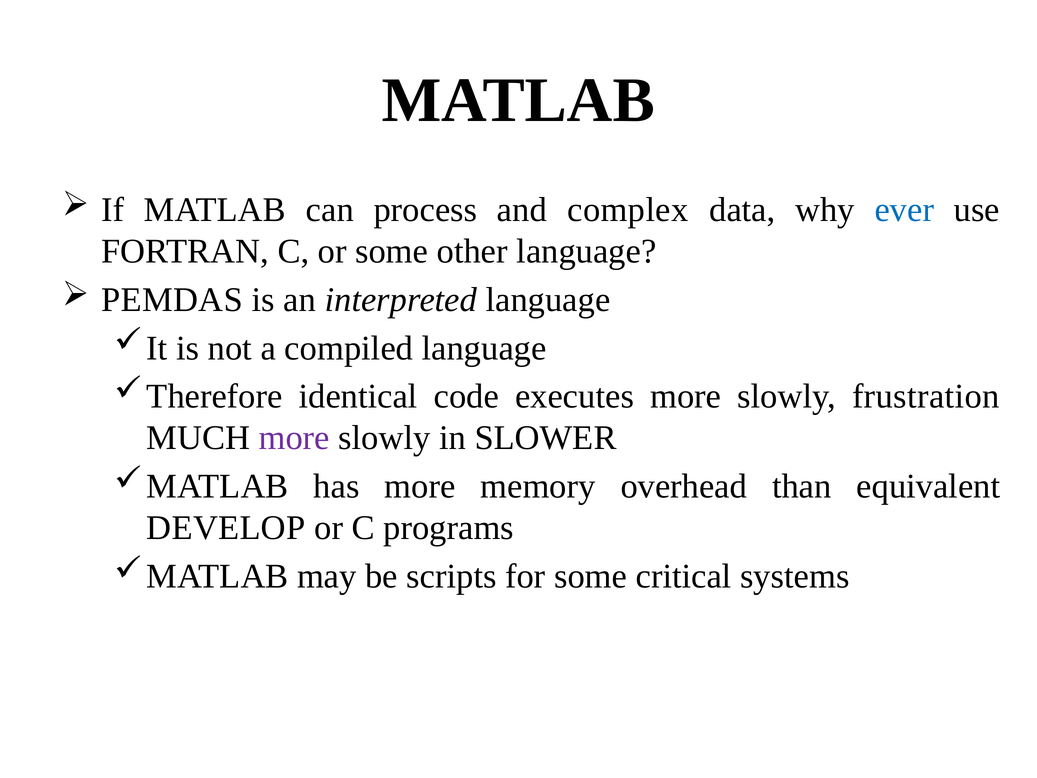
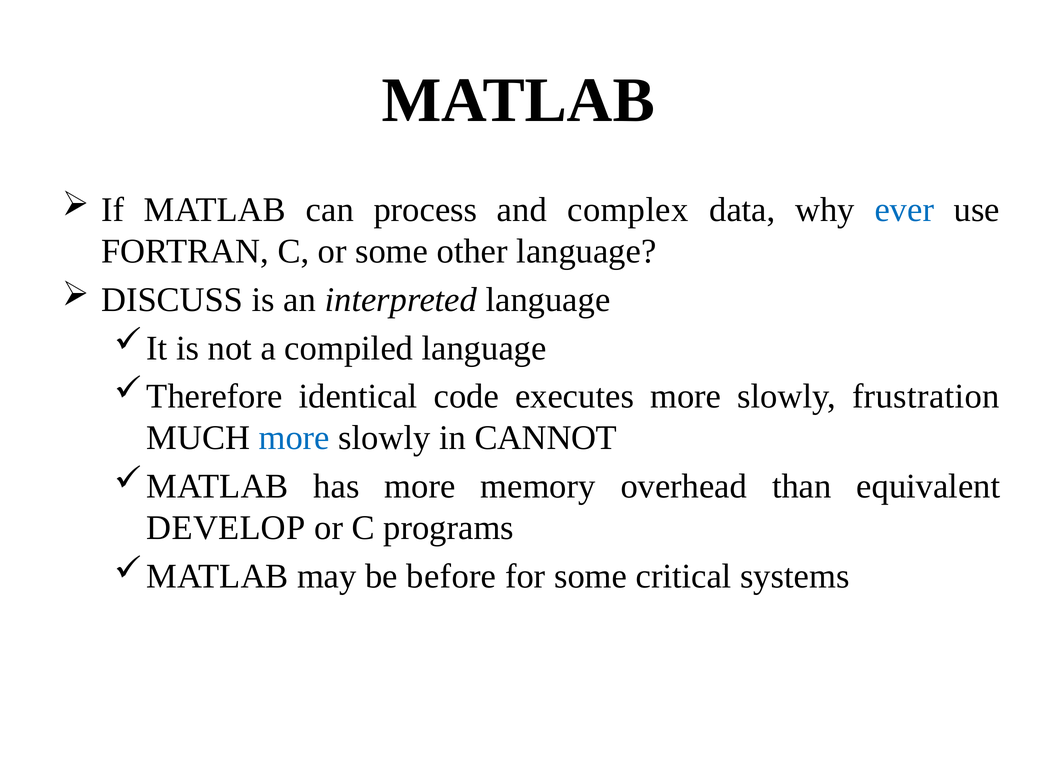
PEMDAS: PEMDAS -> DISCUSS (172, 300)
more colour: purple -> blue (294, 438)
SLOWER: SLOWER -> CANNOT (546, 438)
scripts: scripts -> before (451, 576)
